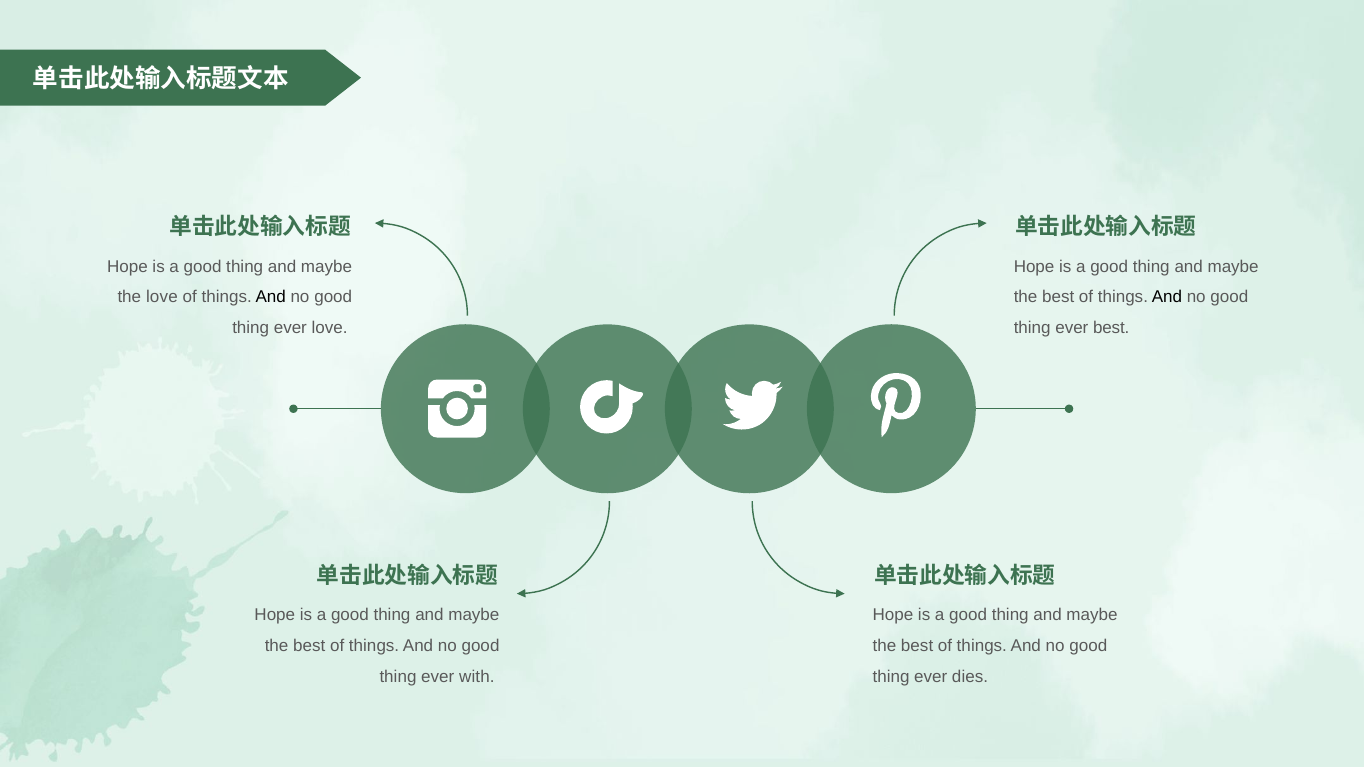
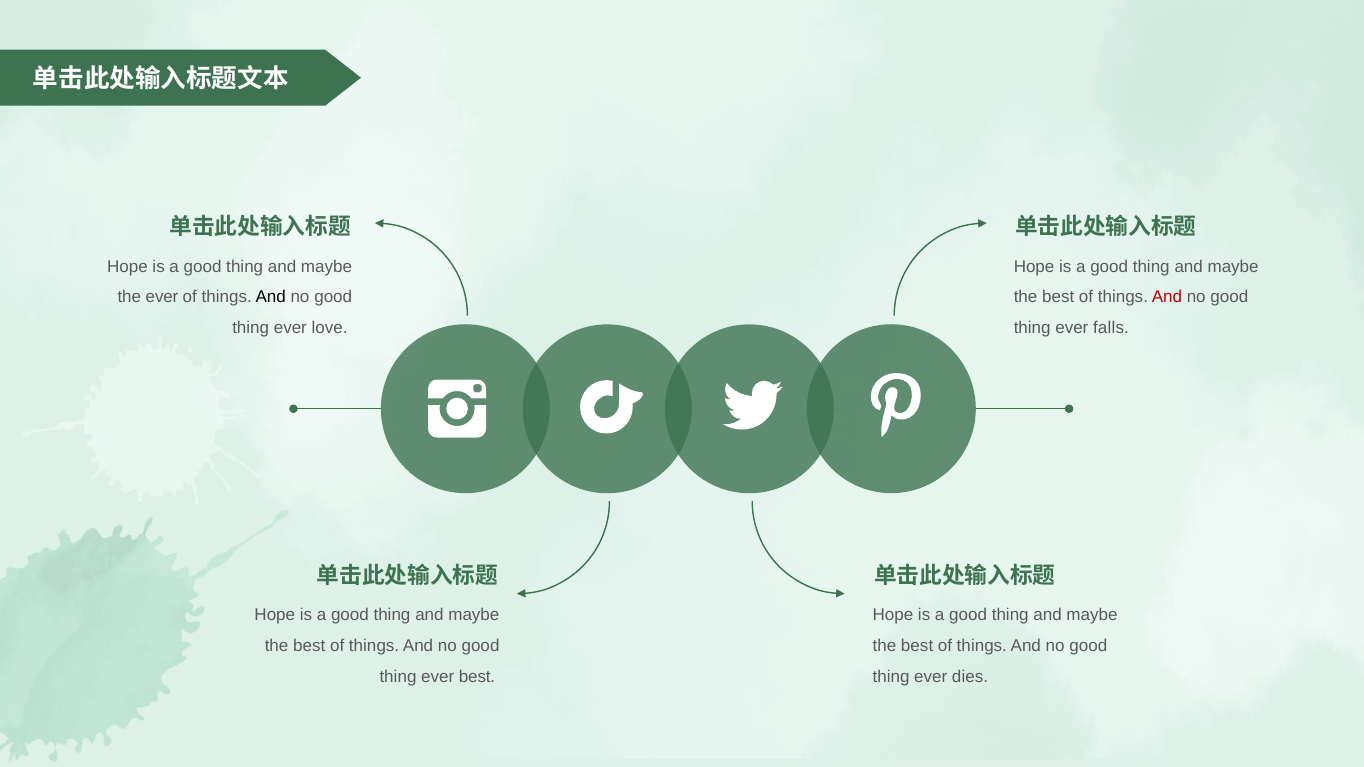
the love: love -> ever (162, 297)
And colour: black -> red (1167, 297)
ever best: best -> falls (1111, 328)
ever with: with -> best (477, 677)
